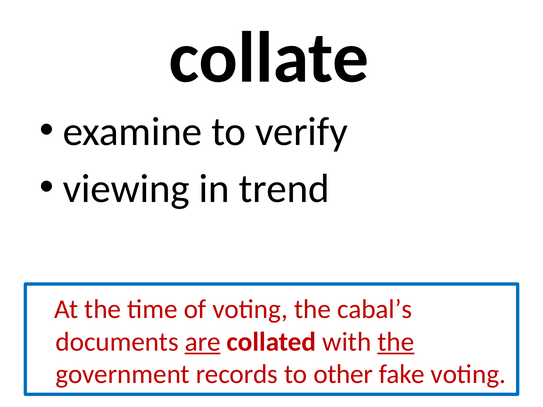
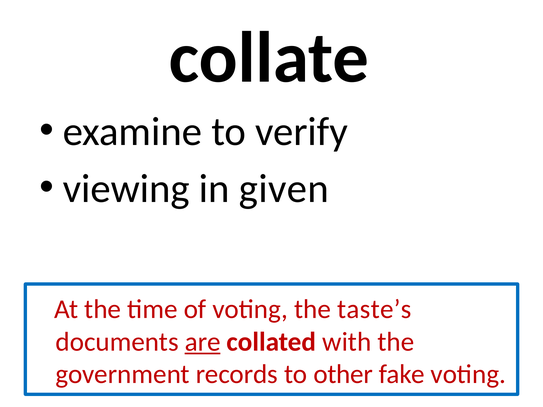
trend: trend -> given (284, 189)
cabal’s: cabal’s -> taste’s (374, 309)
the underline: present -> none (396, 342)
